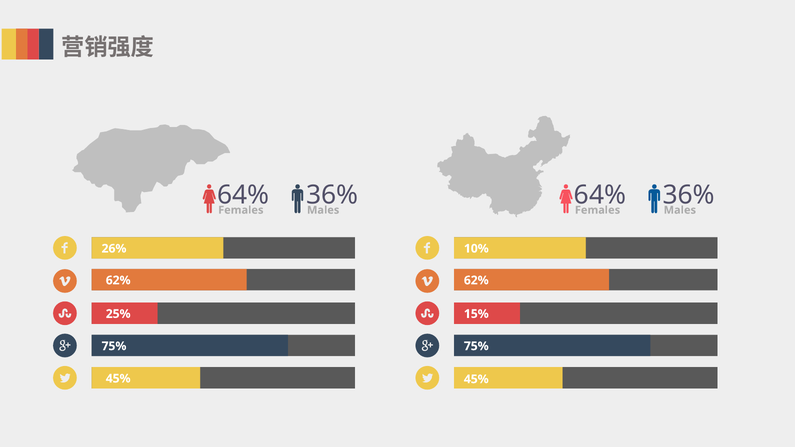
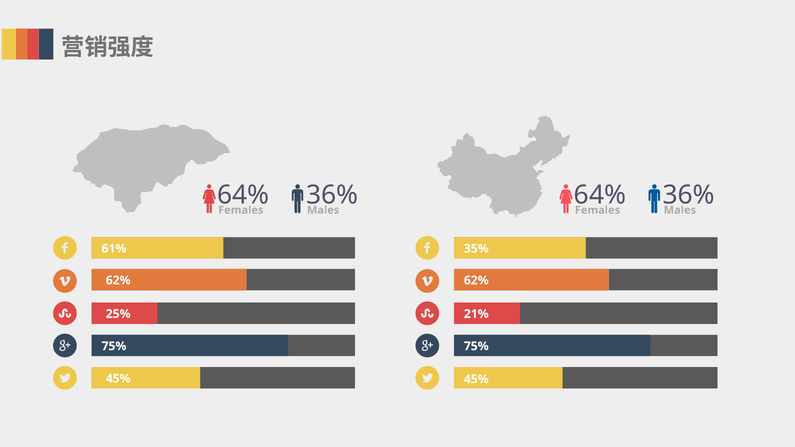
26%: 26% -> 61% (114, 249)
10%: 10% -> 35% (476, 249)
15%: 15% -> 21% (476, 314)
